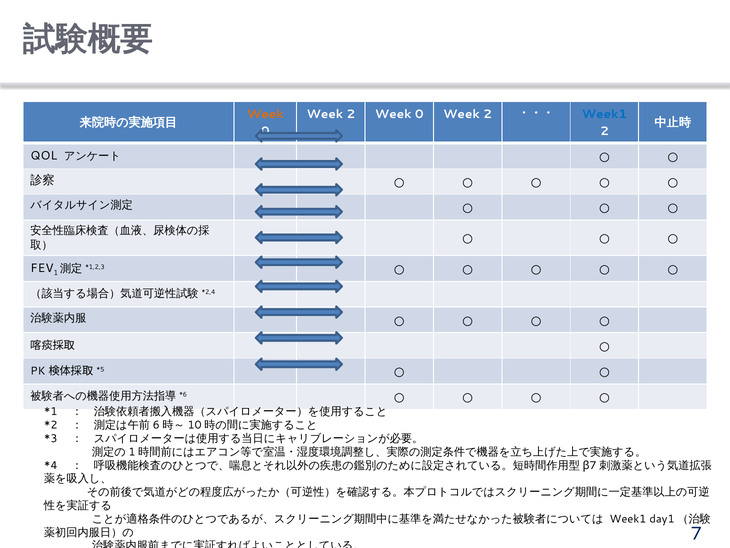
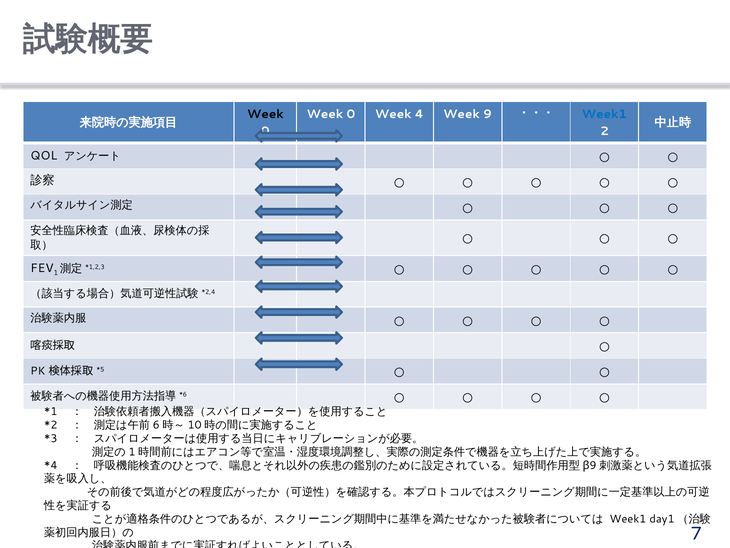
Week colour: orange -> black (265, 114)
2: 2 -> 0 (351, 114)
0: 0 -> 4 (419, 114)
2: 2 -> 9 (488, 114)
7: 7 -> 9 (593, 465)
